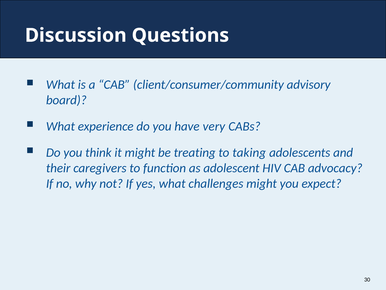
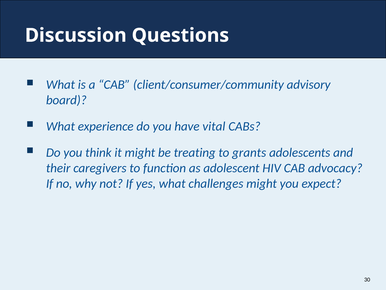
very: very -> vital (214, 126)
taking: taking -> grants (249, 152)
